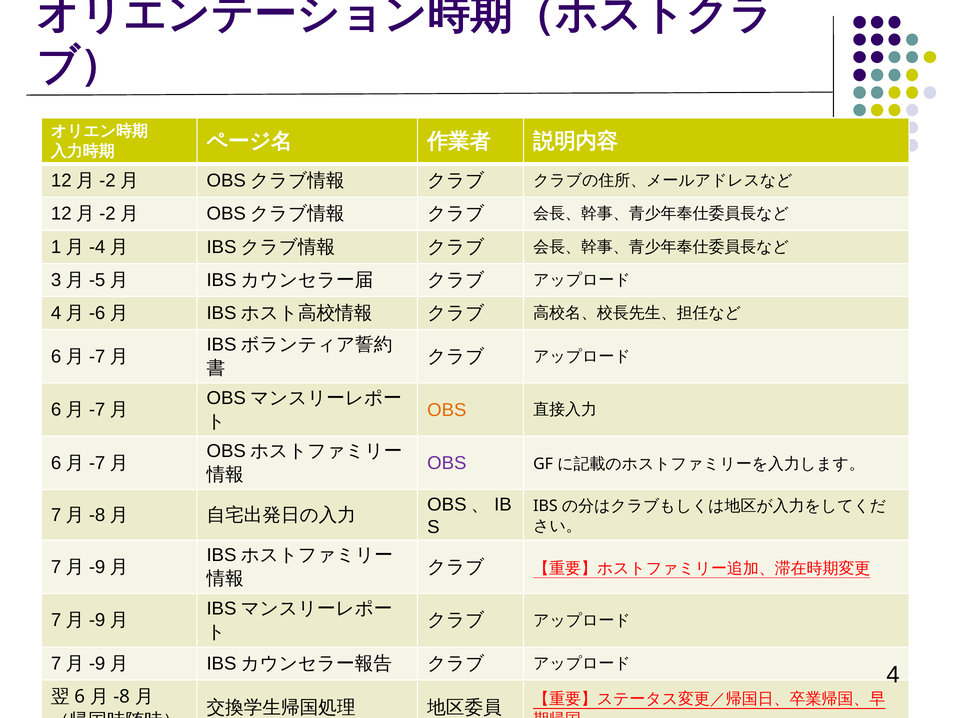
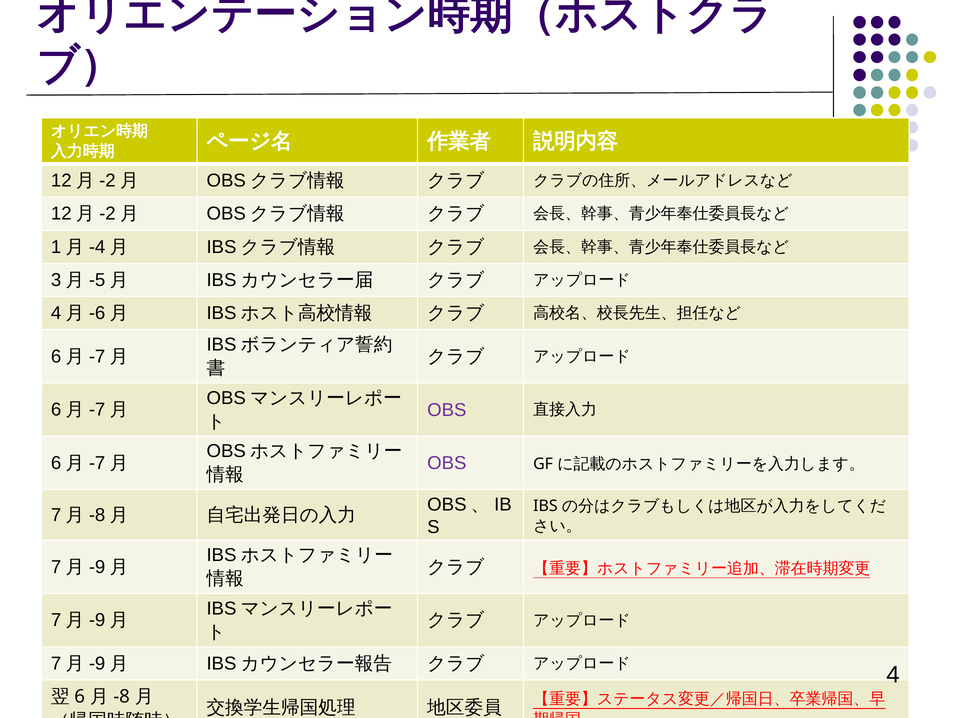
OBS colour: orange -> purple (447, 410)
